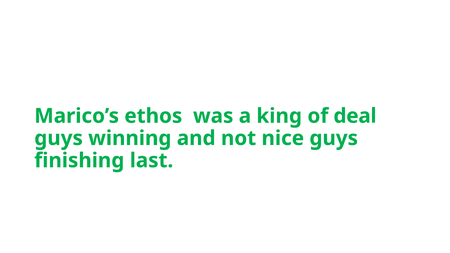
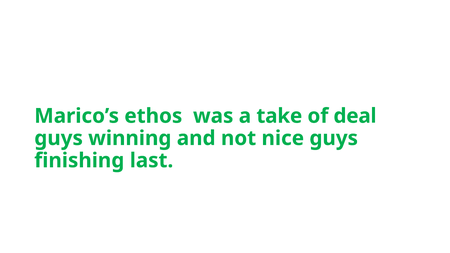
king: king -> take (279, 116)
